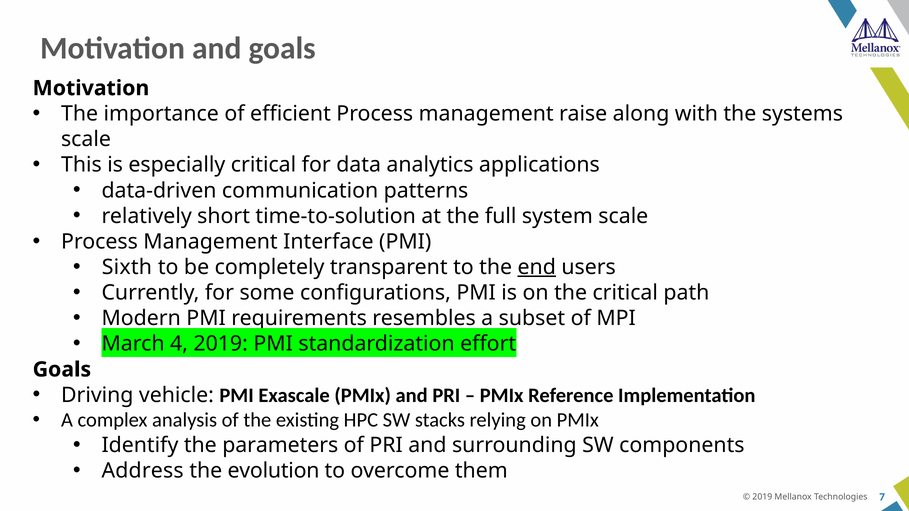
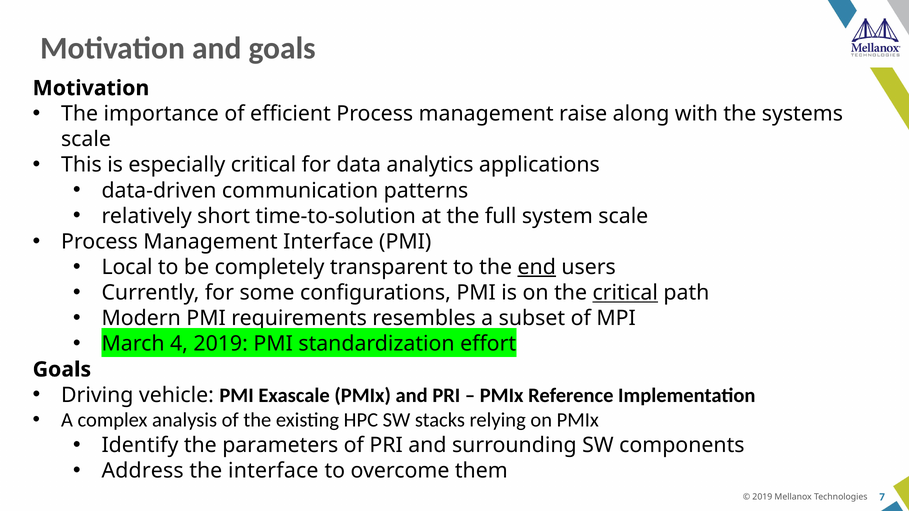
Sixth: Sixth -> Local (127, 267)
critical underline: none -> present (625, 293)
the evolution: evolution -> interface (273, 471)
